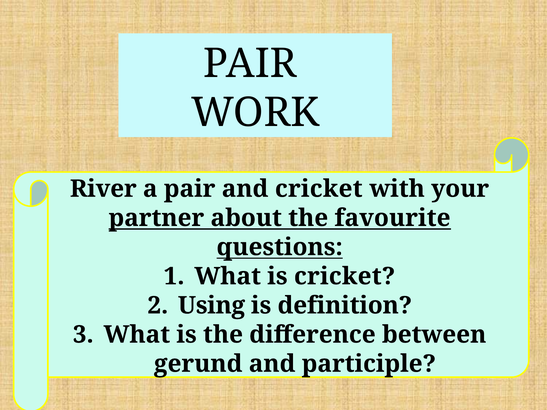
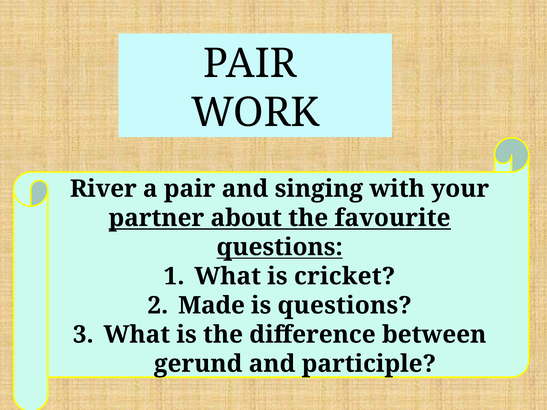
and cricket: cricket -> singing (319, 189)
Using: Using -> Made (211, 306)
is definition: definition -> questions (345, 306)
